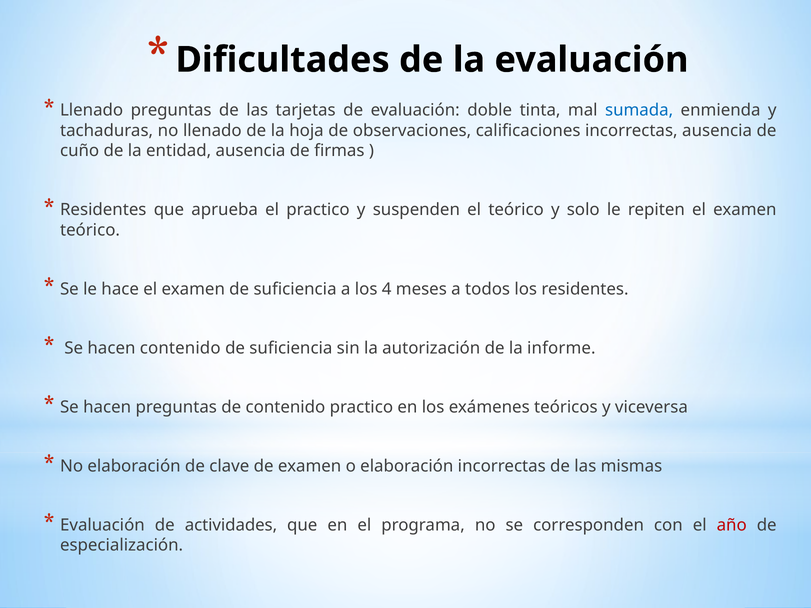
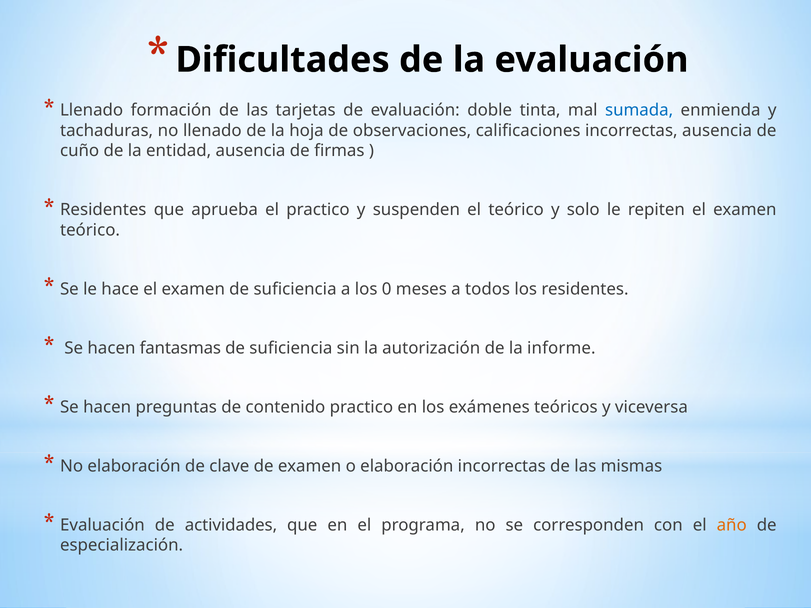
Llenado preguntas: preguntas -> formación (171, 110)
4: 4 -> 0 (387, 289)
hacen contenido: contenido -> fantasmas (180, 348)
año colour: red -> orange (732, 525)
